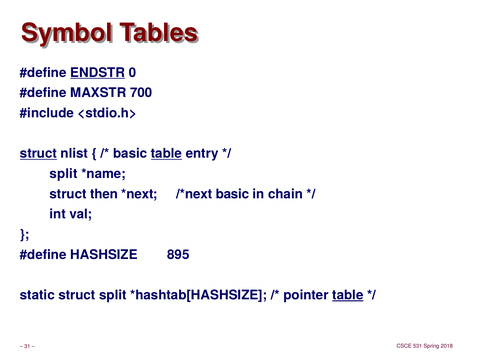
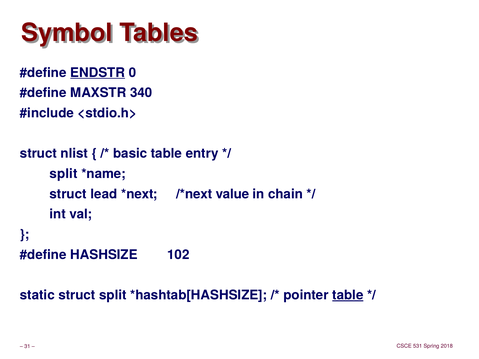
700: 700 -> 340 (141, 93)
struct underline: present -> none (38, 154)
table underline: present -> none (166, 154)
then: then -> lead (104, 194)
basic: basic -> value (232, 194)
895: 895 -> 102 (178, 255)
